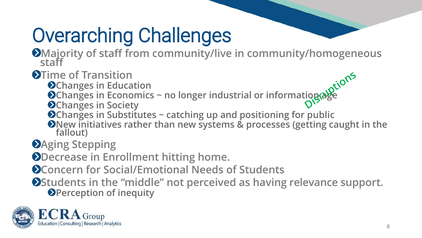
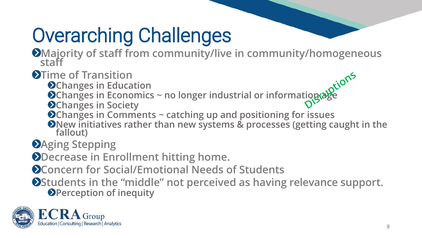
Substitutes: Substitutes -> Comments (132, 115)
public: public -> issues (321, 115)
